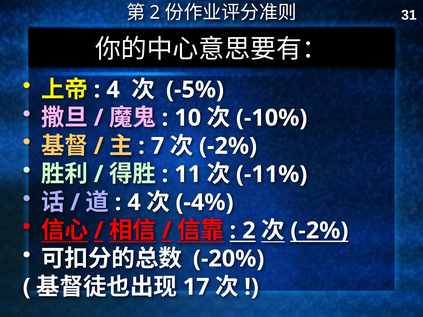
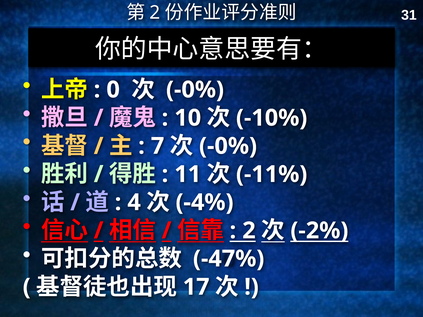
4: 4 -> 0 (113, 90)
-5%: -5% -> -0% (195, 90)
-2%: -2% -> -0% (228, 146)
-20%: -20% -> -47% (229, 259)
